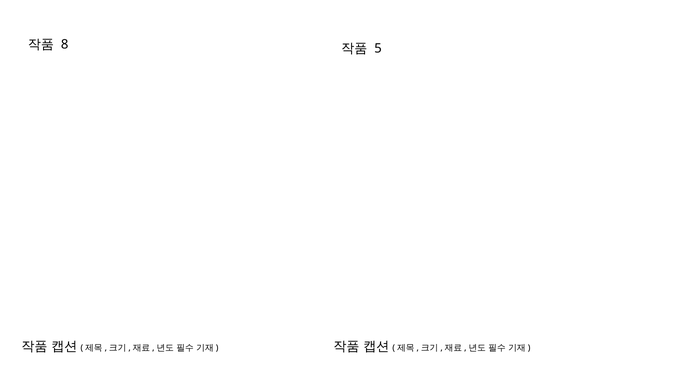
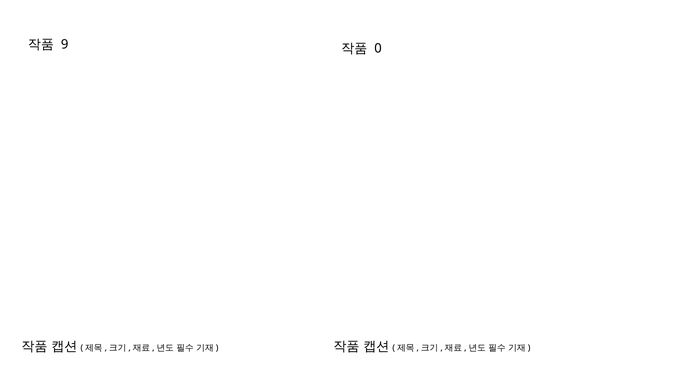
8: 8 -> 9 (65, 45)
5: 5 -> 0 (378, 49)
